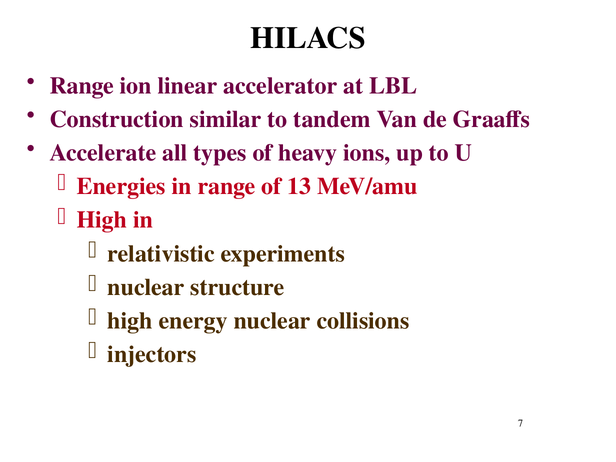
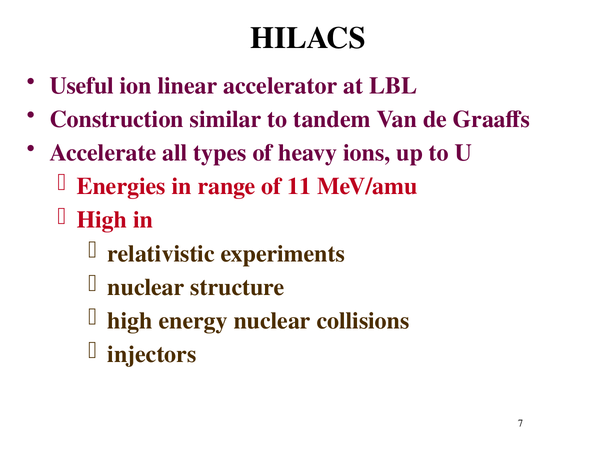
Range: Range -> Useful (82, 86)
13: 13 -> 11 (299, 186)
